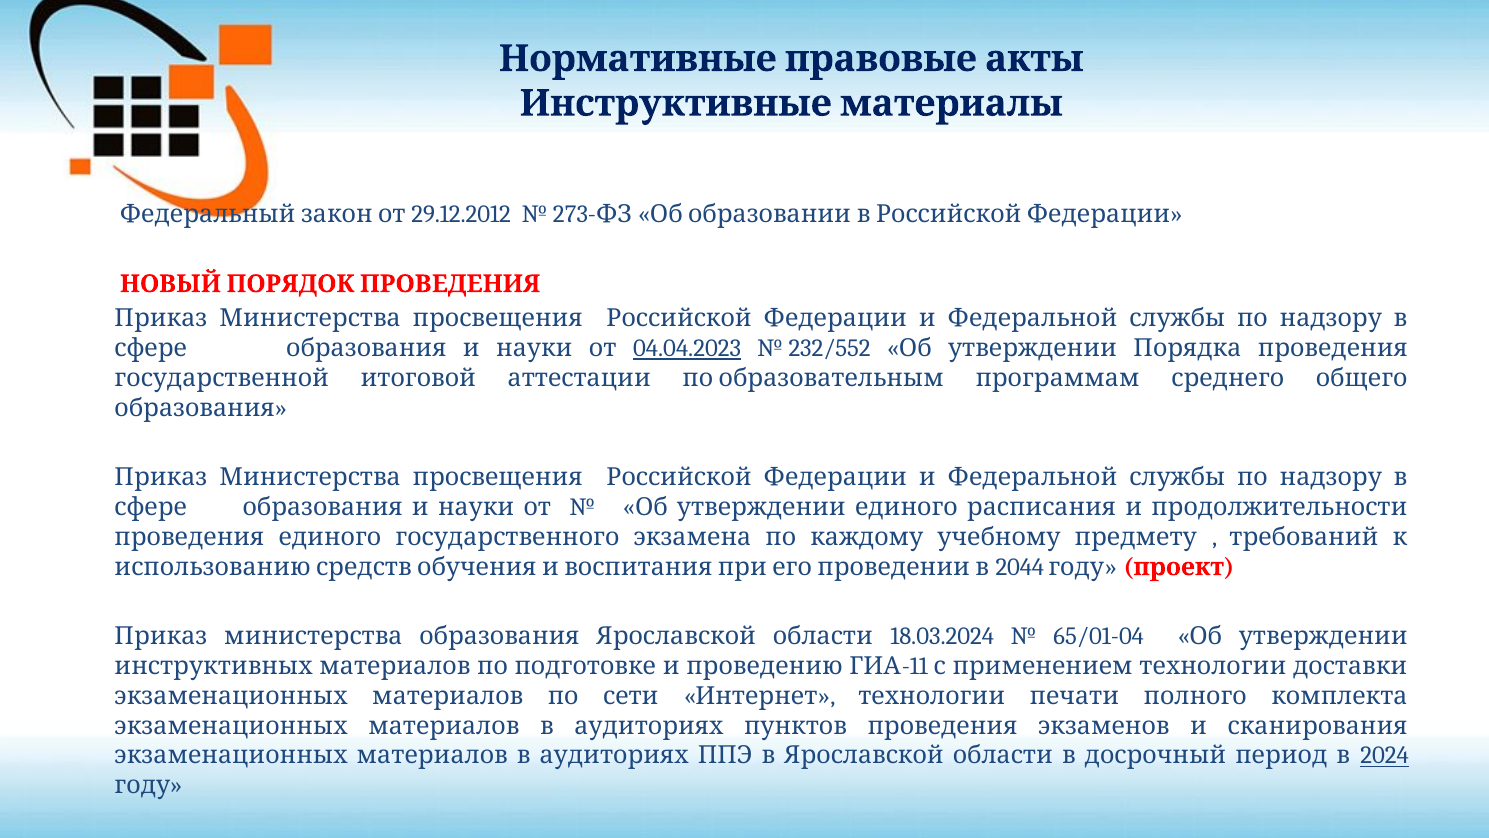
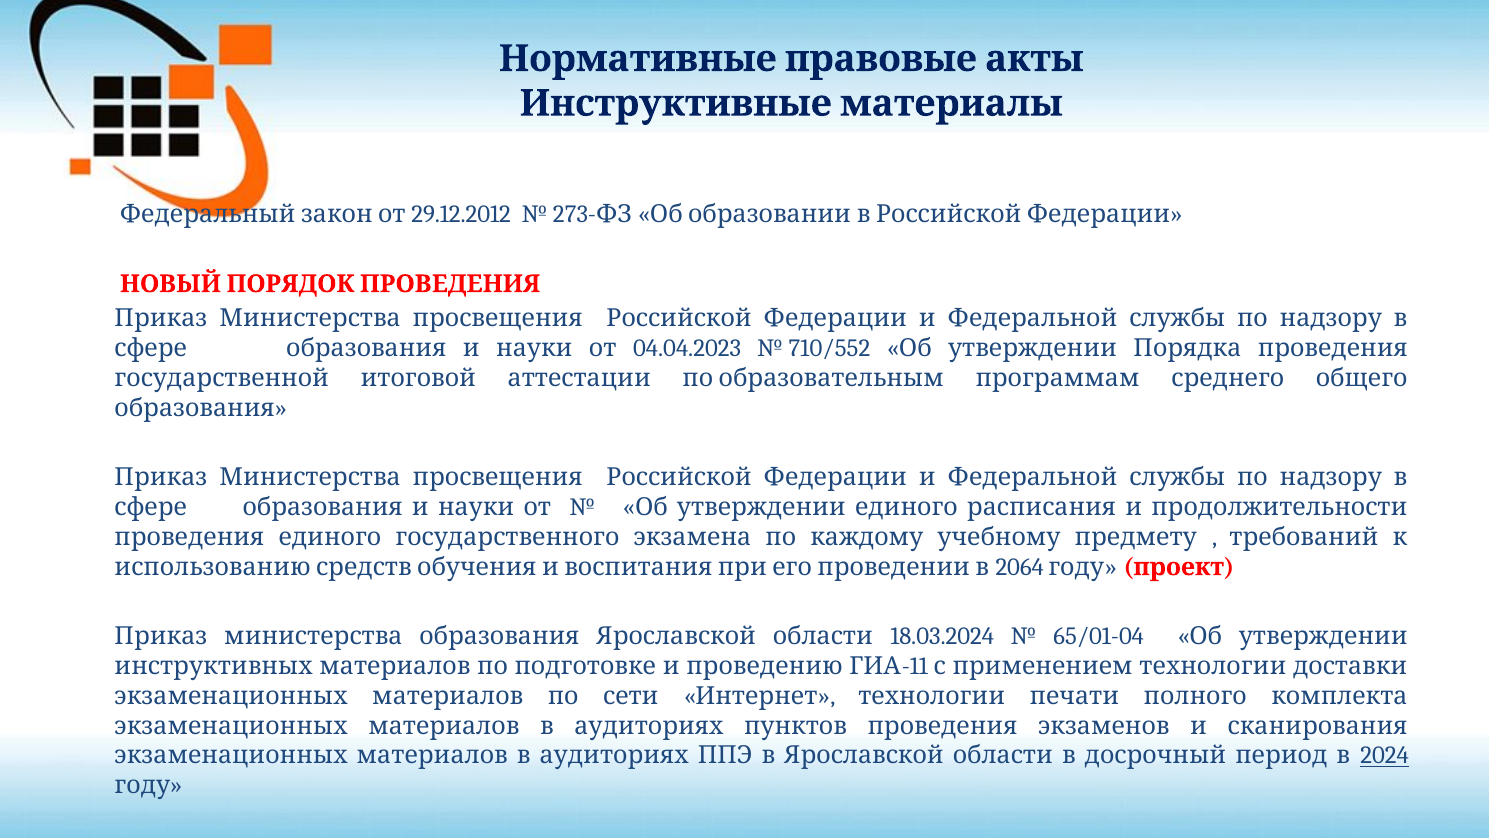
04.04.2023 underline: present -> none (687, 348)
232/552: 232/552 -> 710/552 (829, 348)
2044: 2044 -> 2064 (1020, 567)
